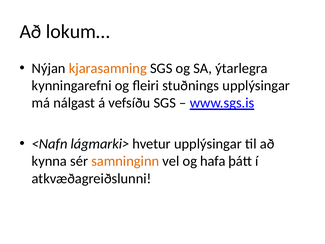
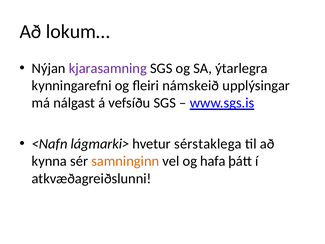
kjarasamning colour: orange -> purple (108, 68)
stuðnings: stuðnings -> námskeið (191, 86)
hvetur upplýsingar: upplýsingar -> sérstaklega (208, 144)
